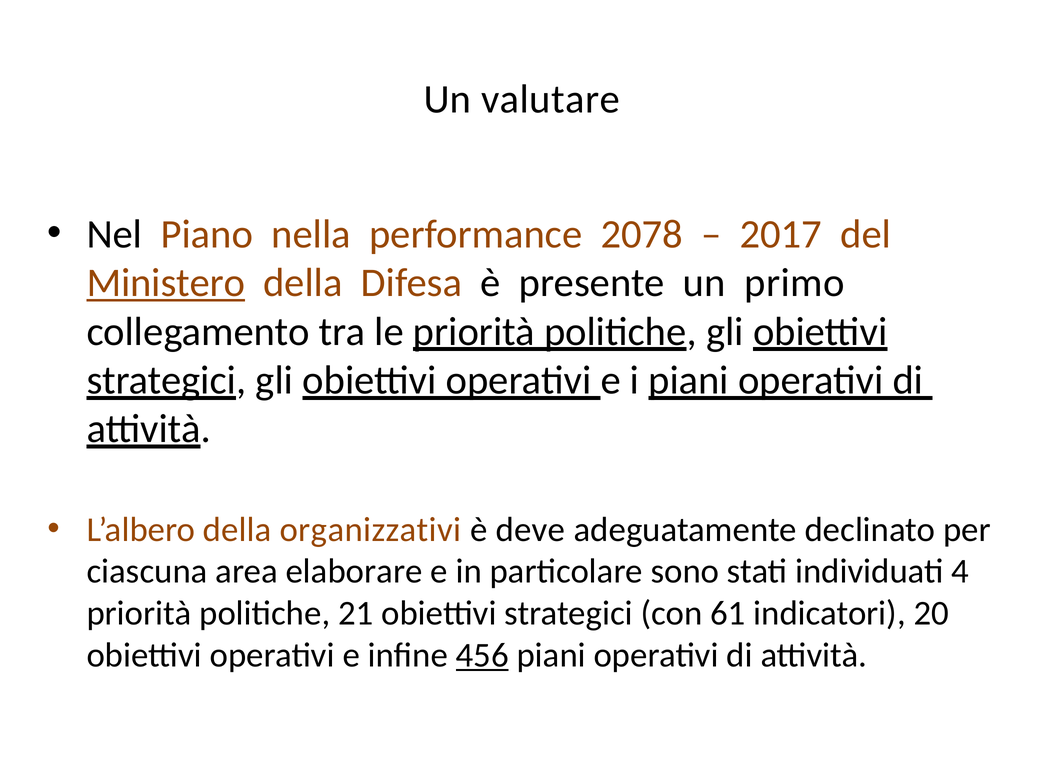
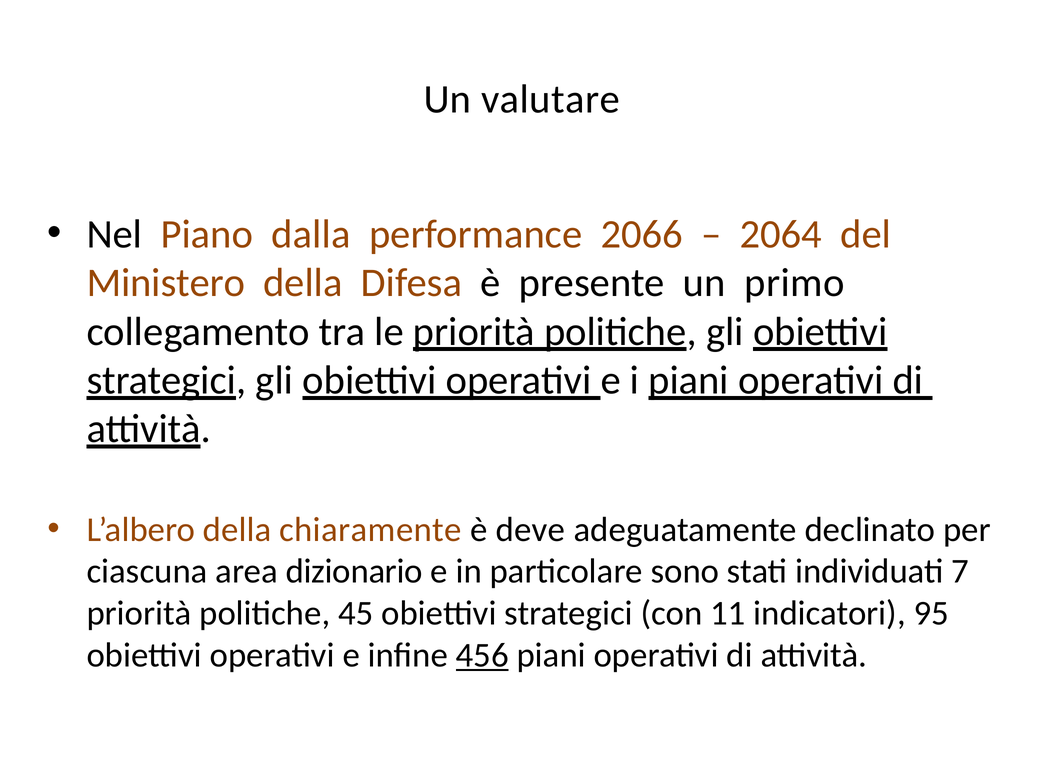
nella: nella -> dalla (311, 234)
2078: 2078 -> 2066 (642, 234)
2017: 2017 -> 2064 (781, 234)
Ministero underline: present -> none (166, 283)
organizzativi: organizzativi -> chiaramente (370, 529)
elaborare: elaborare -> dizionario (354, 571)
4: 4 -> 7 (960, 571)
21: 21 -> 45 (356, 613)
61: 61 -> 11 (728, 613)
20: 20 -> 95 (931, 613)
